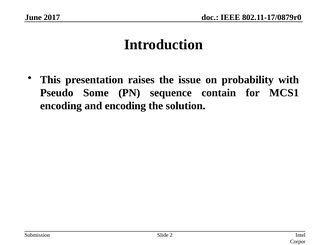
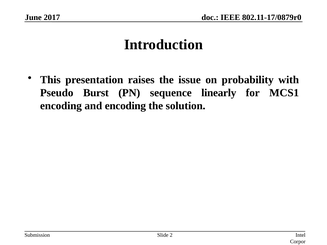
Some: Some -> Burst (96, 93)
contain: contain -> linearly (219, 93)
